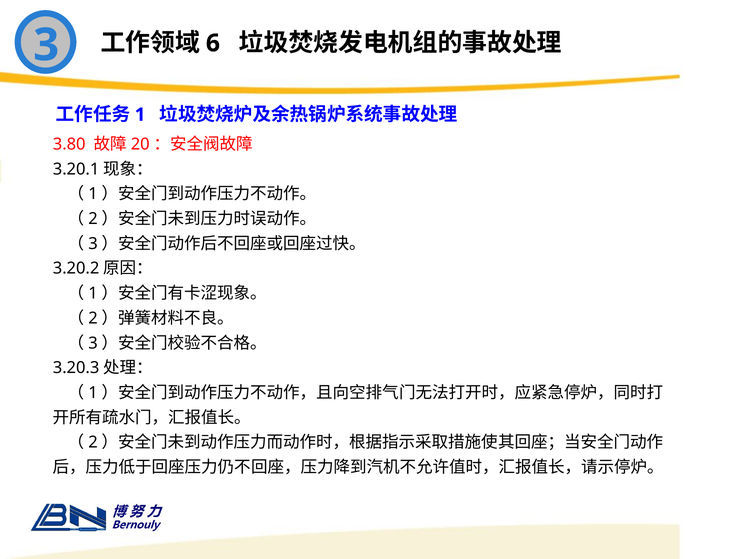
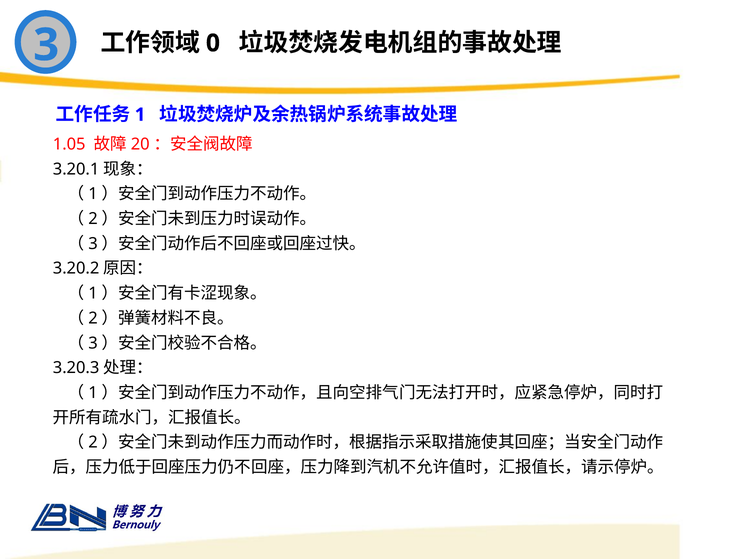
6: 6 -> 0 (213, 43)
3.80: 3.80 -> 1.05 (69, 144)
